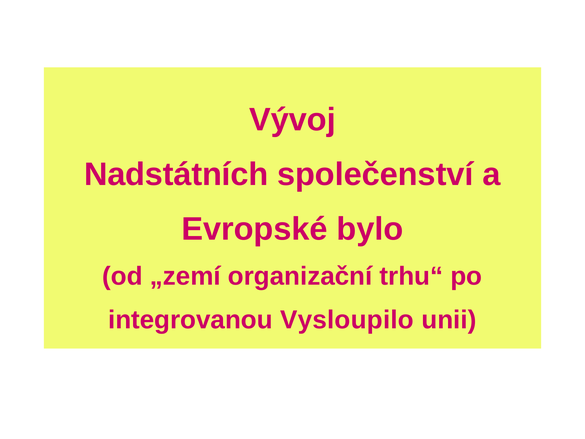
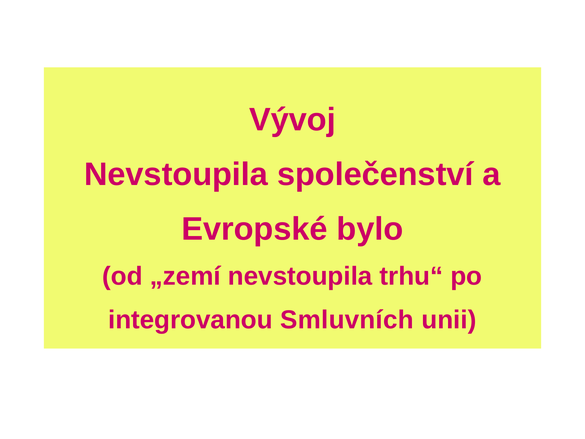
Nadstátních: Nadstátních -> Nevstoupila (176, 174)
„zemí organizační: organizační -> nevstoupila (300, 276)
Vysloupilo: Vysloupilo -> Smluvních (347, 320)
